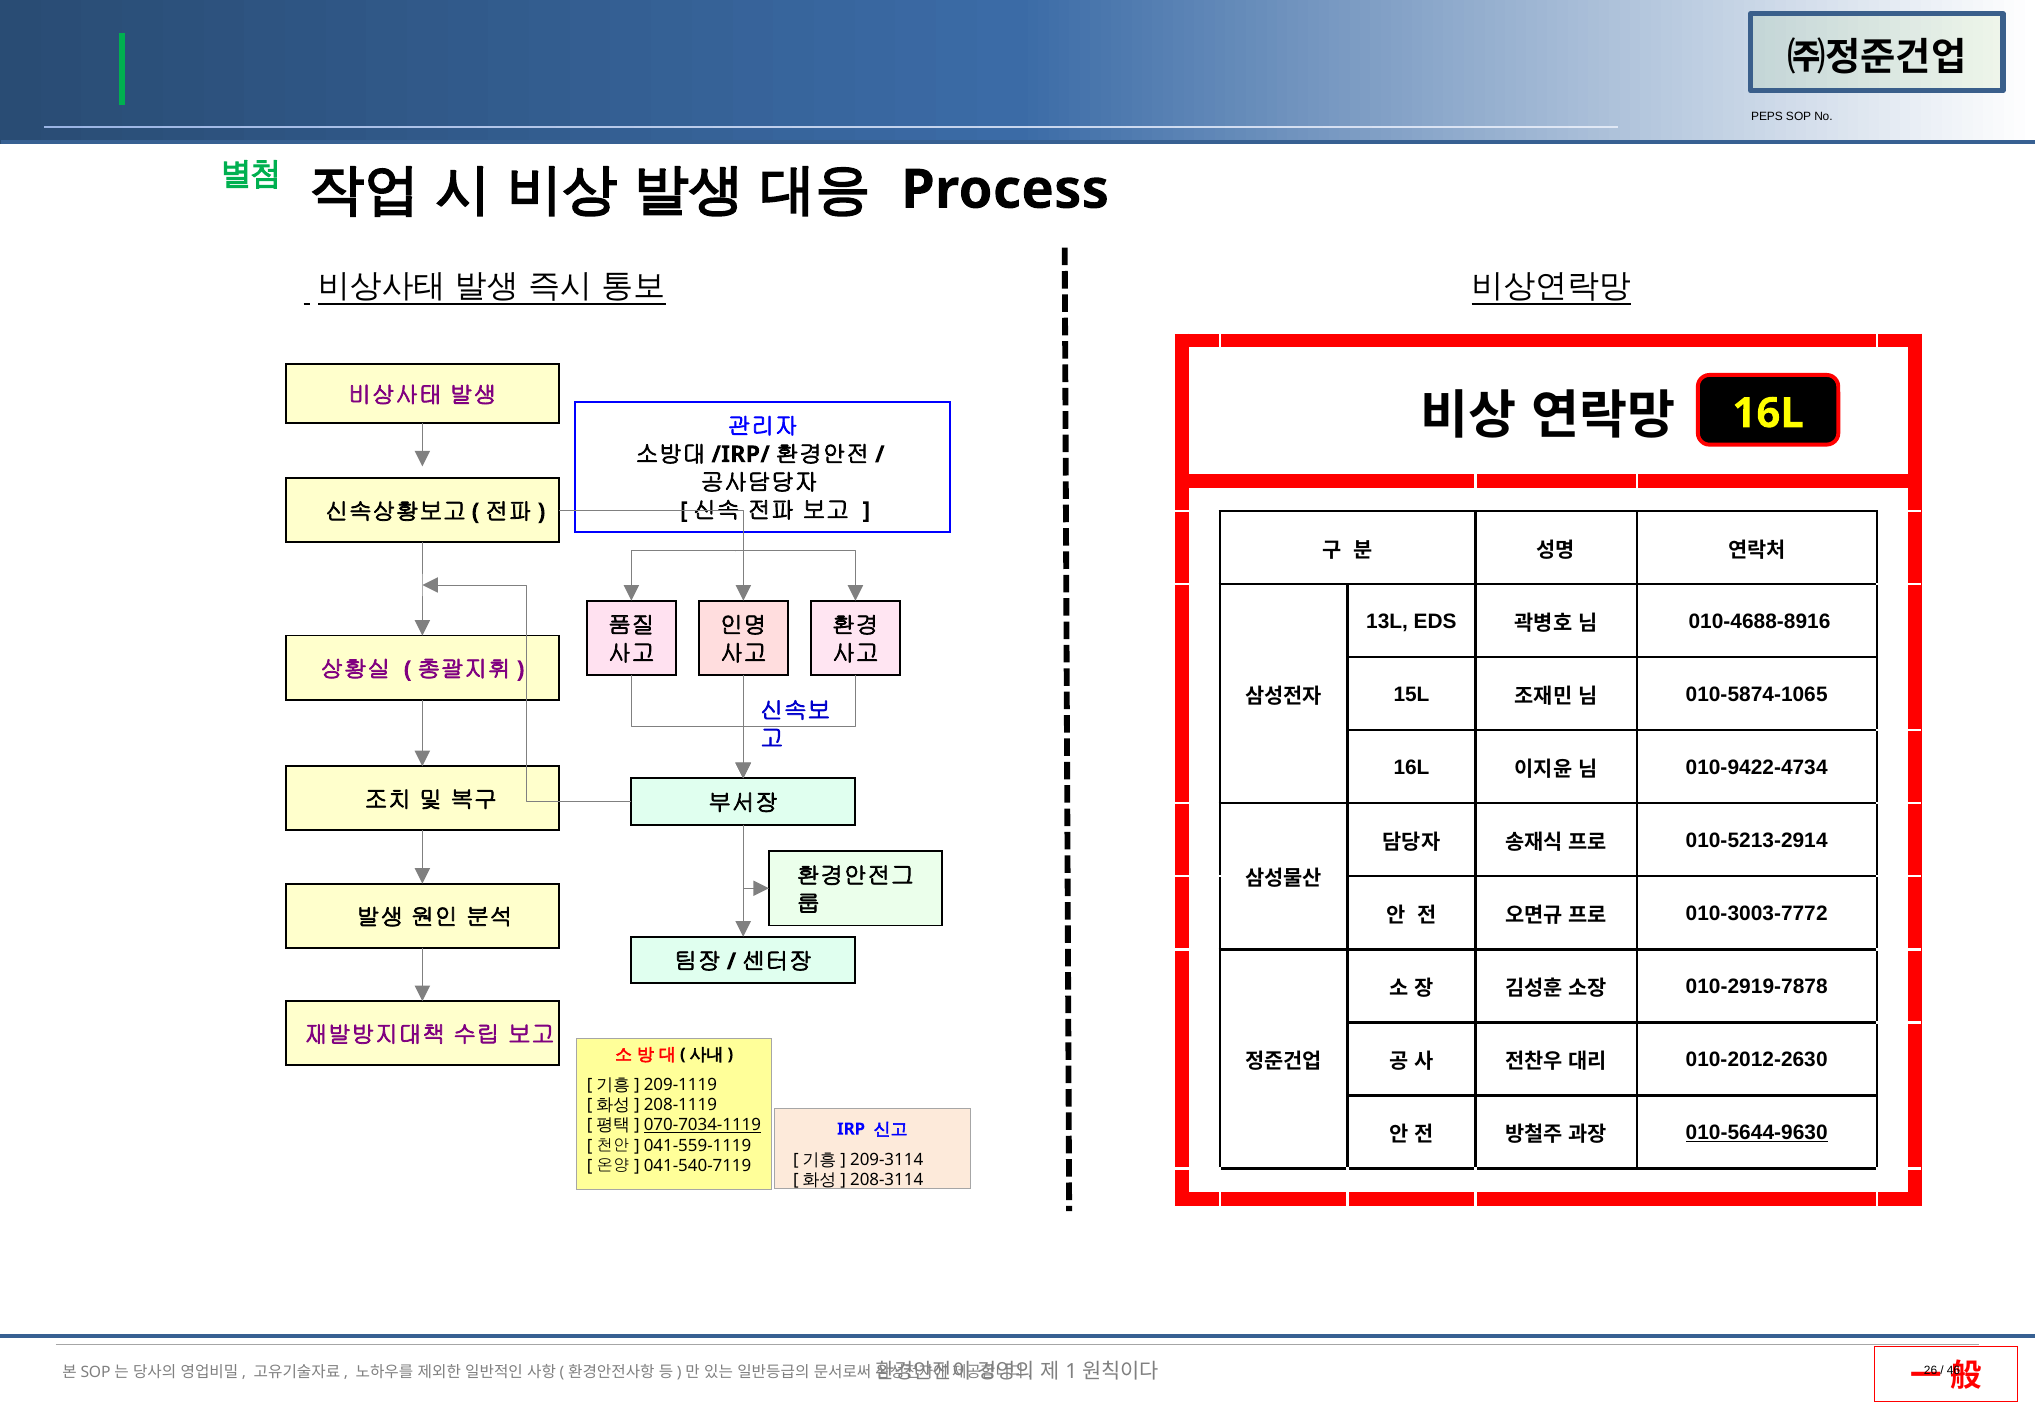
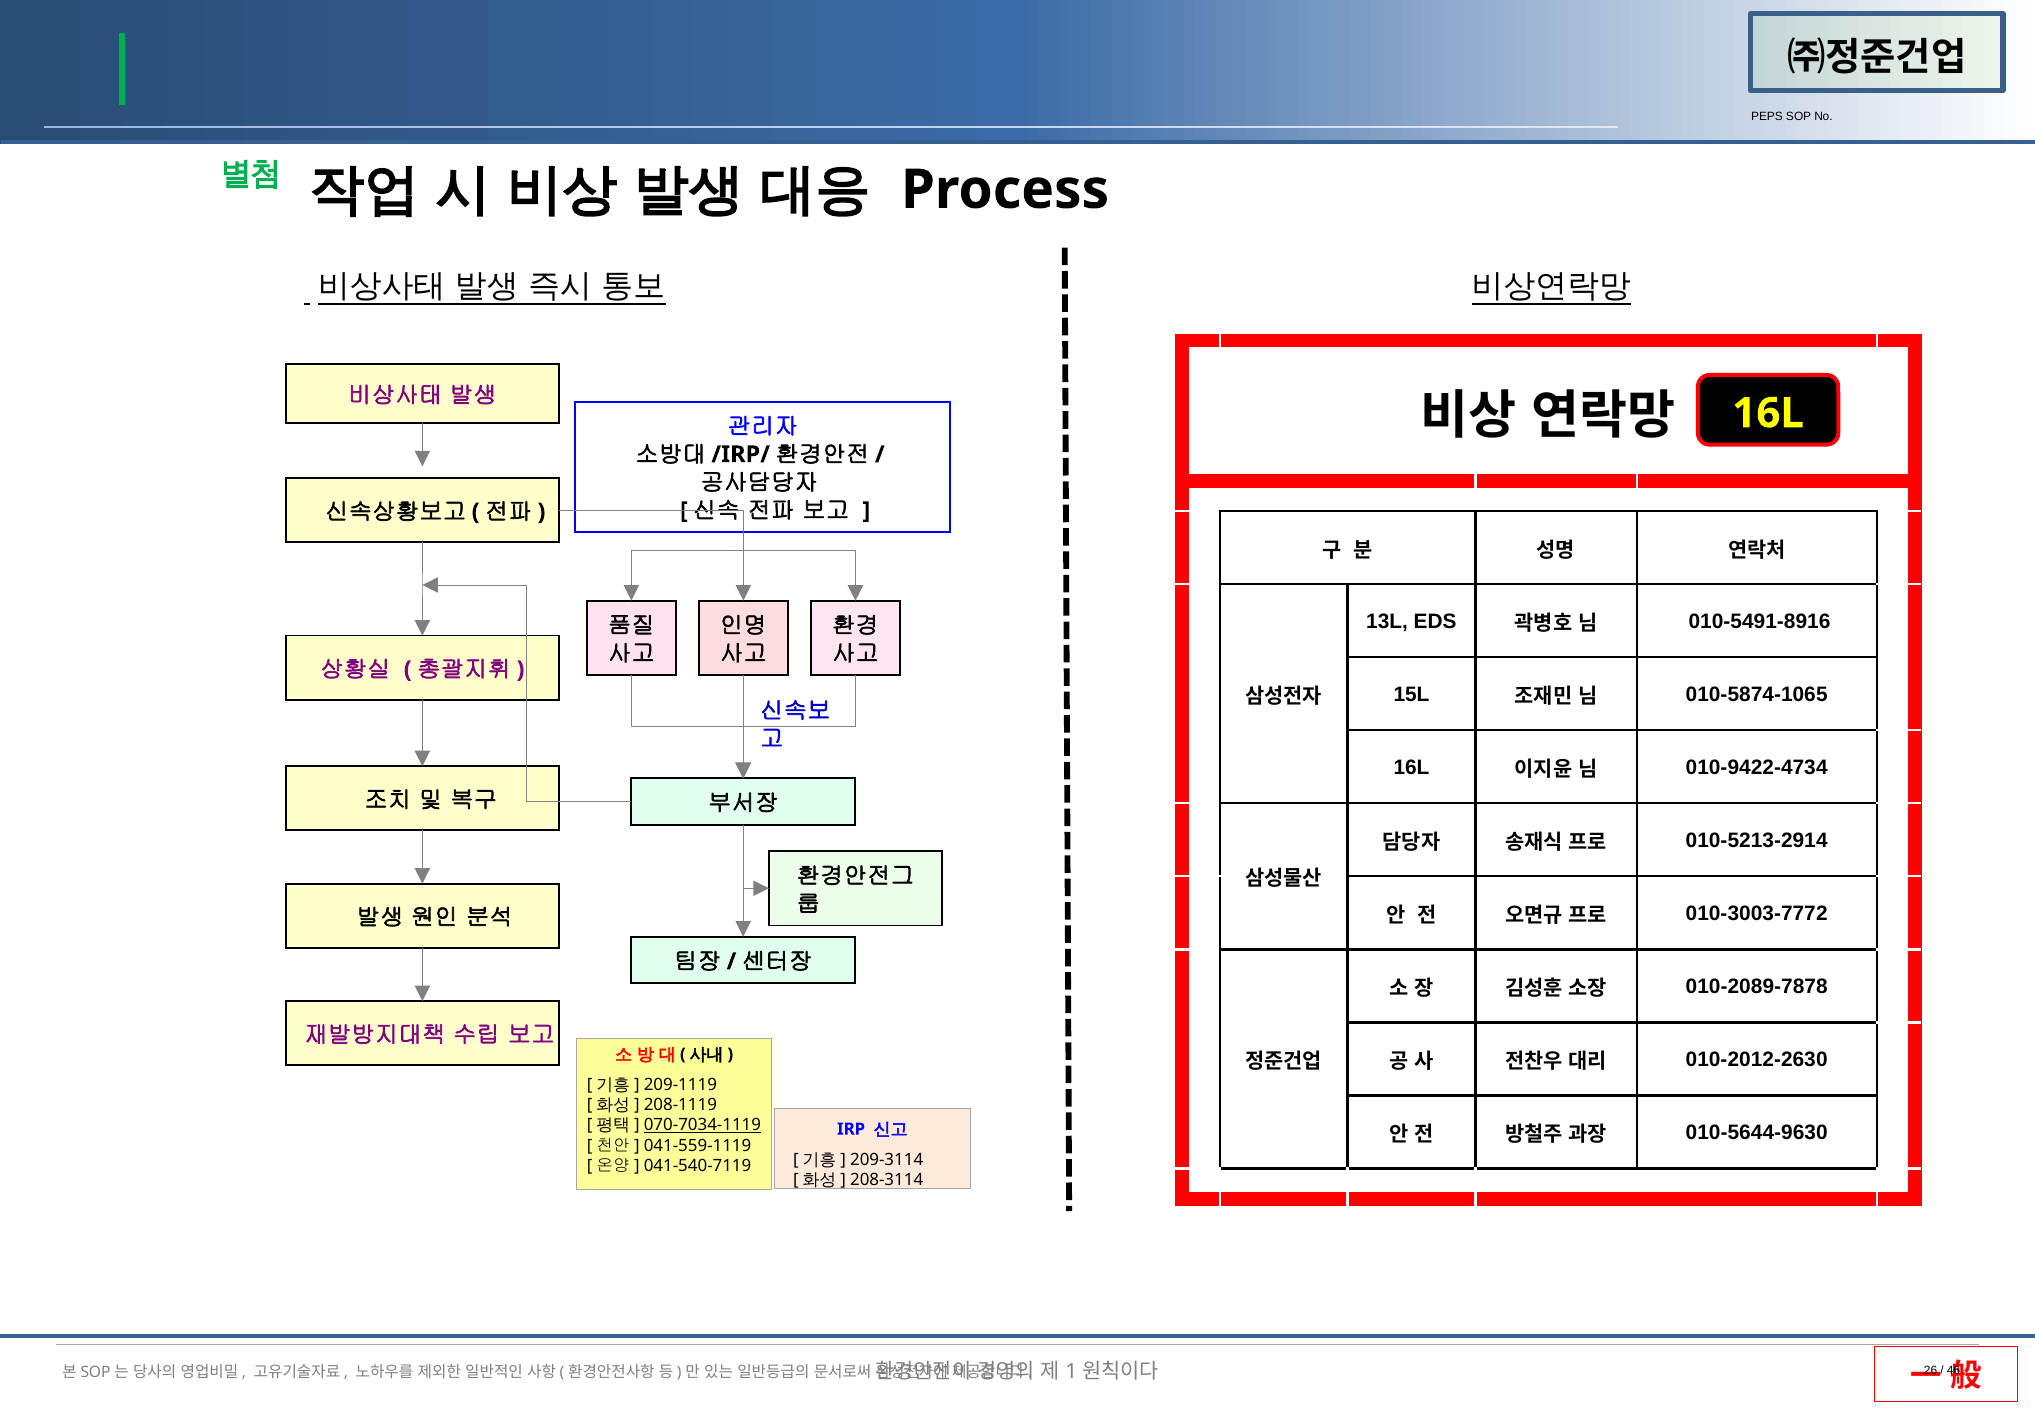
010-4688-8916: 010-4688-8916 -> 010-5491-8916 (1759, 621)
010-2919-7878: 010-2919-7878 -> 010-2089-7878 (1757, 986)
010-5644-9630 underline: present -> none (1757, 1132)
